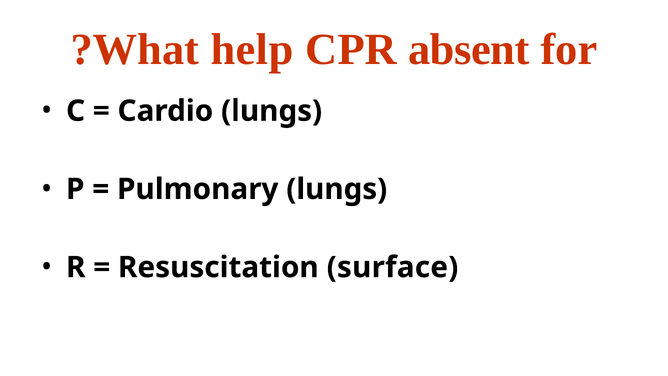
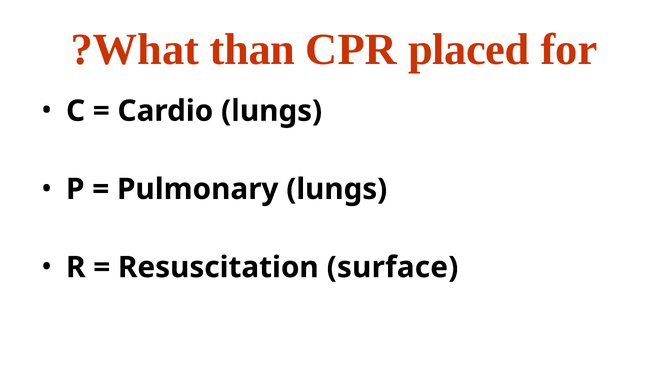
help: help -> than (253, 49)
absent: absent -> placed (469, 49)
